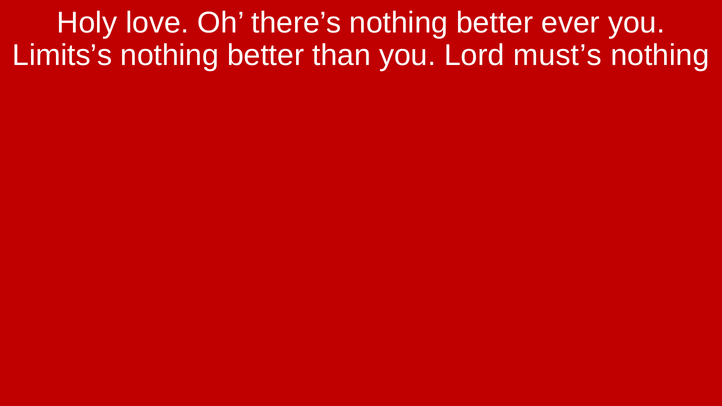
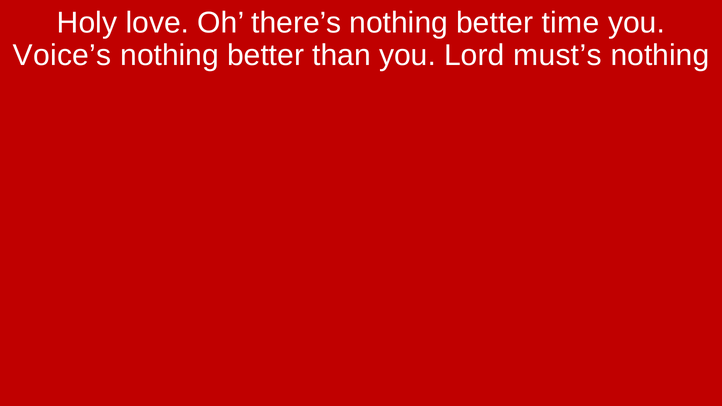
ever: ever -> time (570, 23)
Limits’s: Limits’s -> Voice’s (62, 55)
